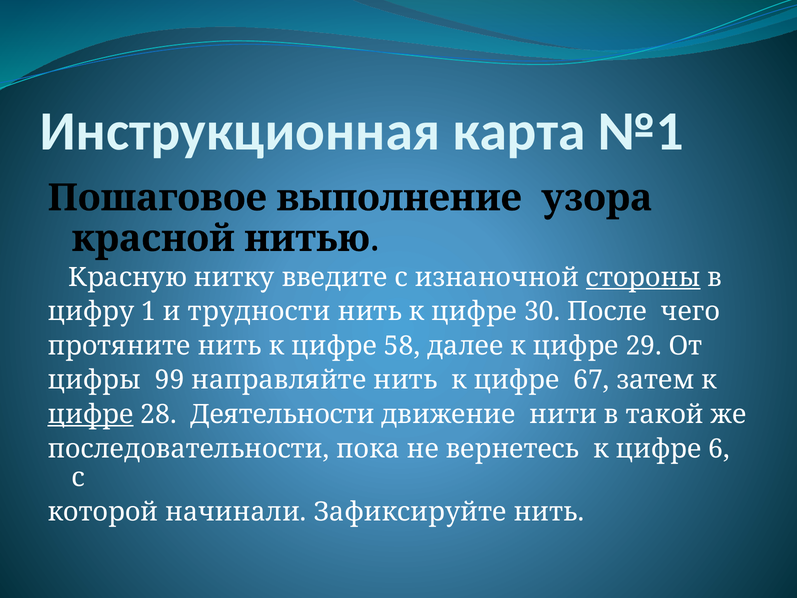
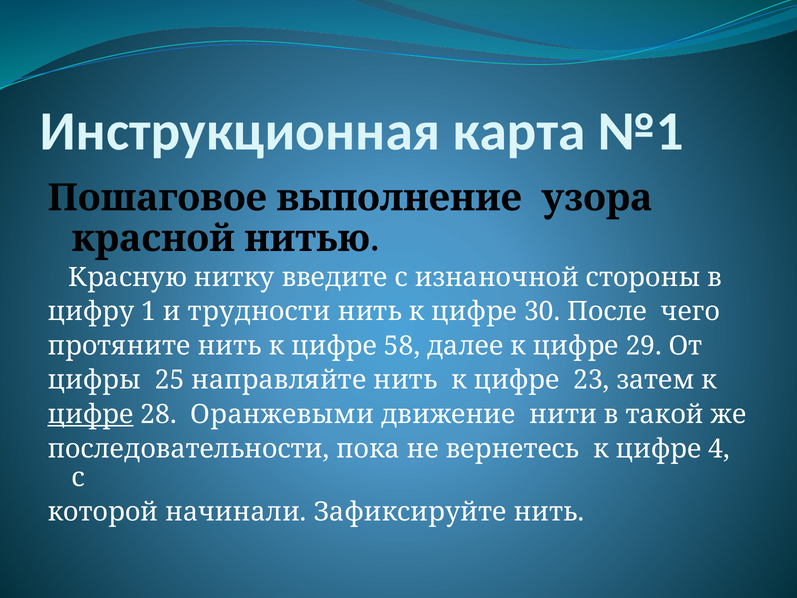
стороны underline: present -> none (643, 277)
99: 99 -> 25 (170, 380)
67: 67 -> 23 (591, 380)
Деятельности: Деятельности -> Оранжевыми (282, 414)
6: 6 -> 4 (719, 449)
